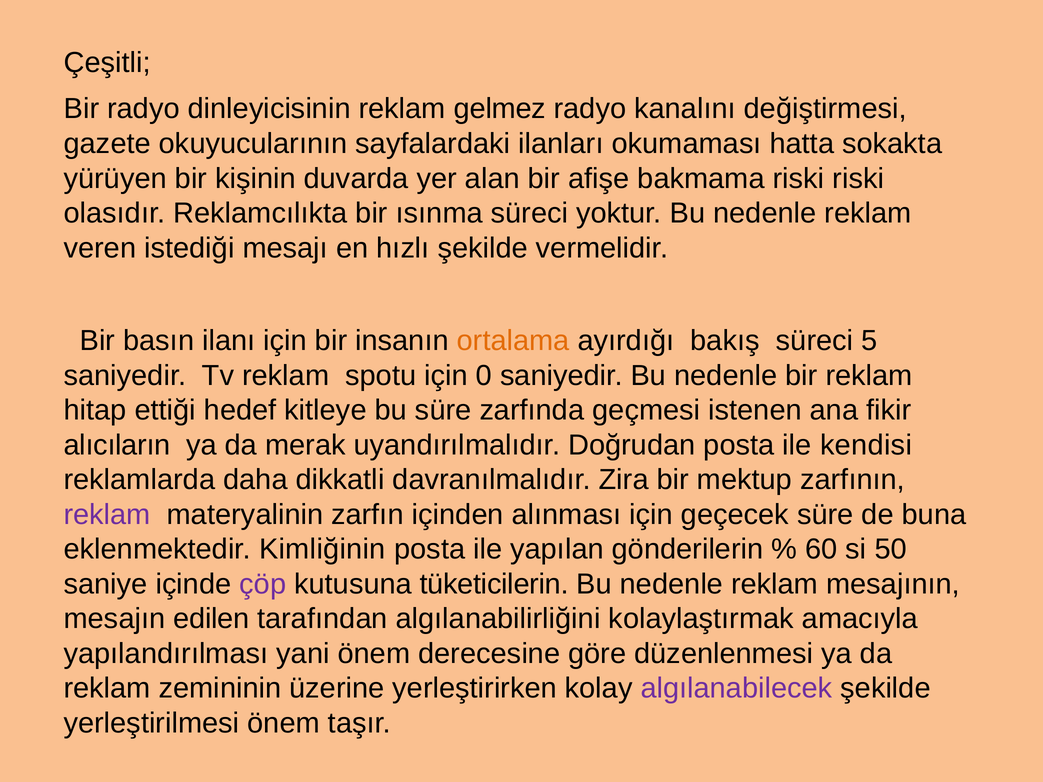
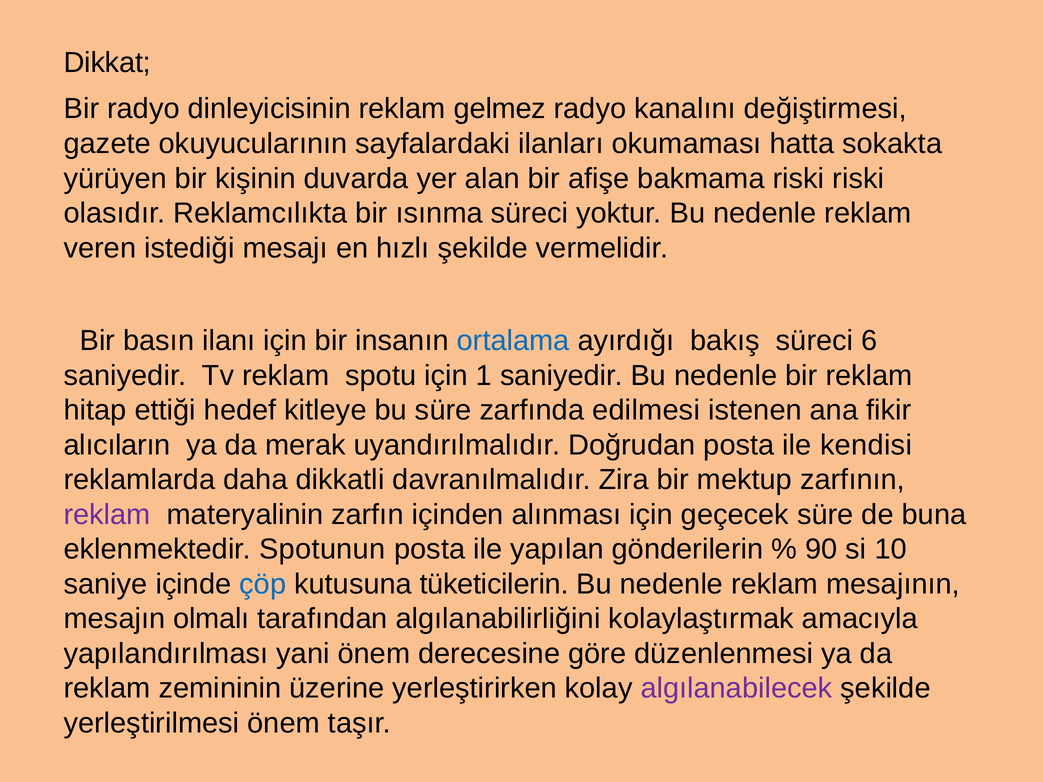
Çeşitli: Çeşitli -> Dikkat (107, 63)
ortalama colour: orange -> blue (513, 341)
5: 5 -> 6 (869, 341)
0: 0 -> 1 (484, 376)
geçmesi: geçmesi -> edilmesi (646, 410)
Kimliğinin: Kimliğinin -> Spotunun (322, 549)
60: 60 -> 90 (821, 549)
50: 50 -> 10 (891, 549)
çöp colour: purple -> blue (263, 584)
edilen: edilen -> olmalı (211, 619)
